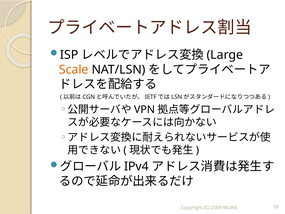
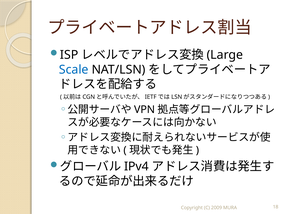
Scale colour: orange -> blue (74, 69)
